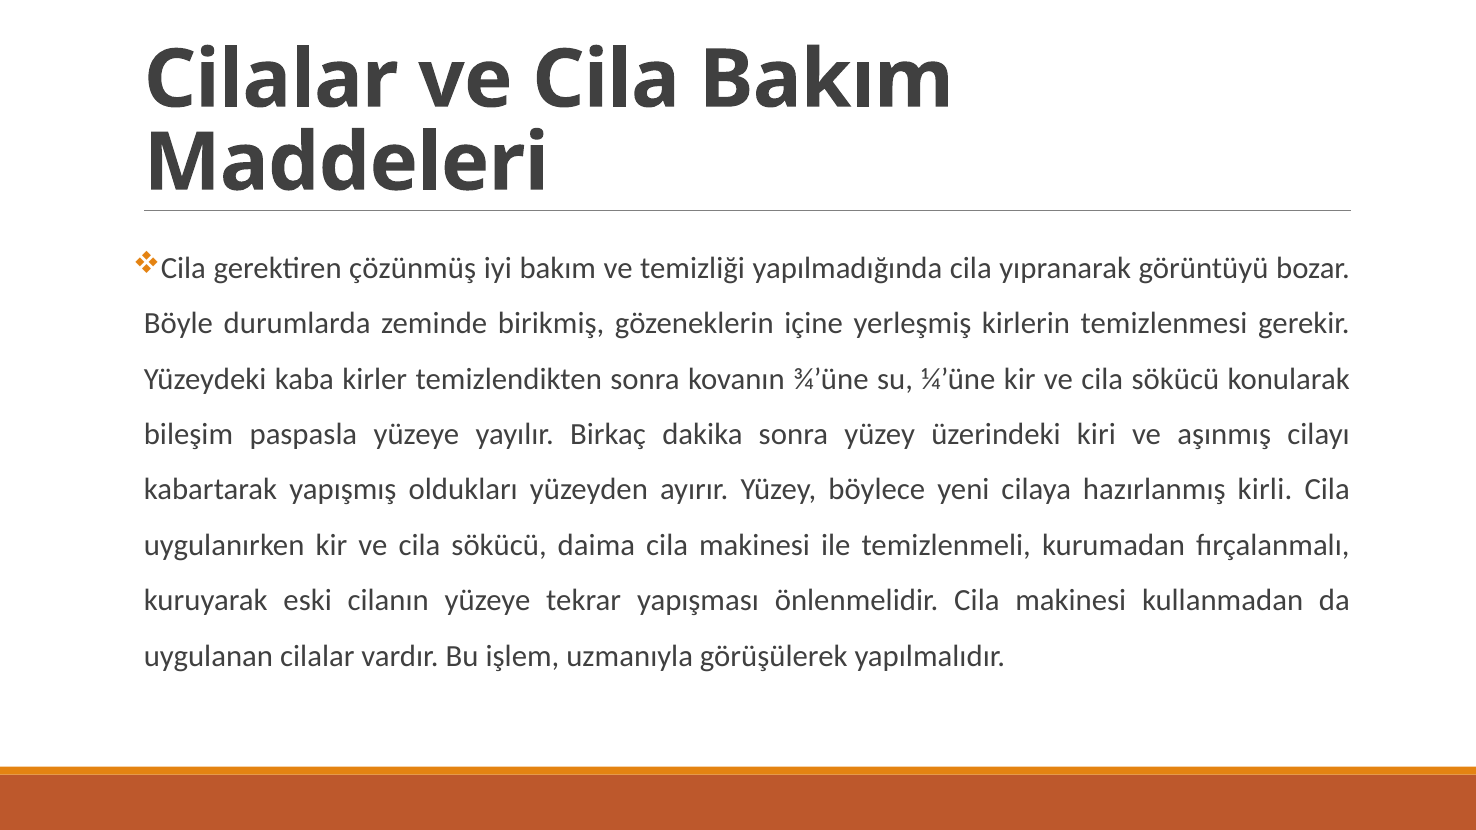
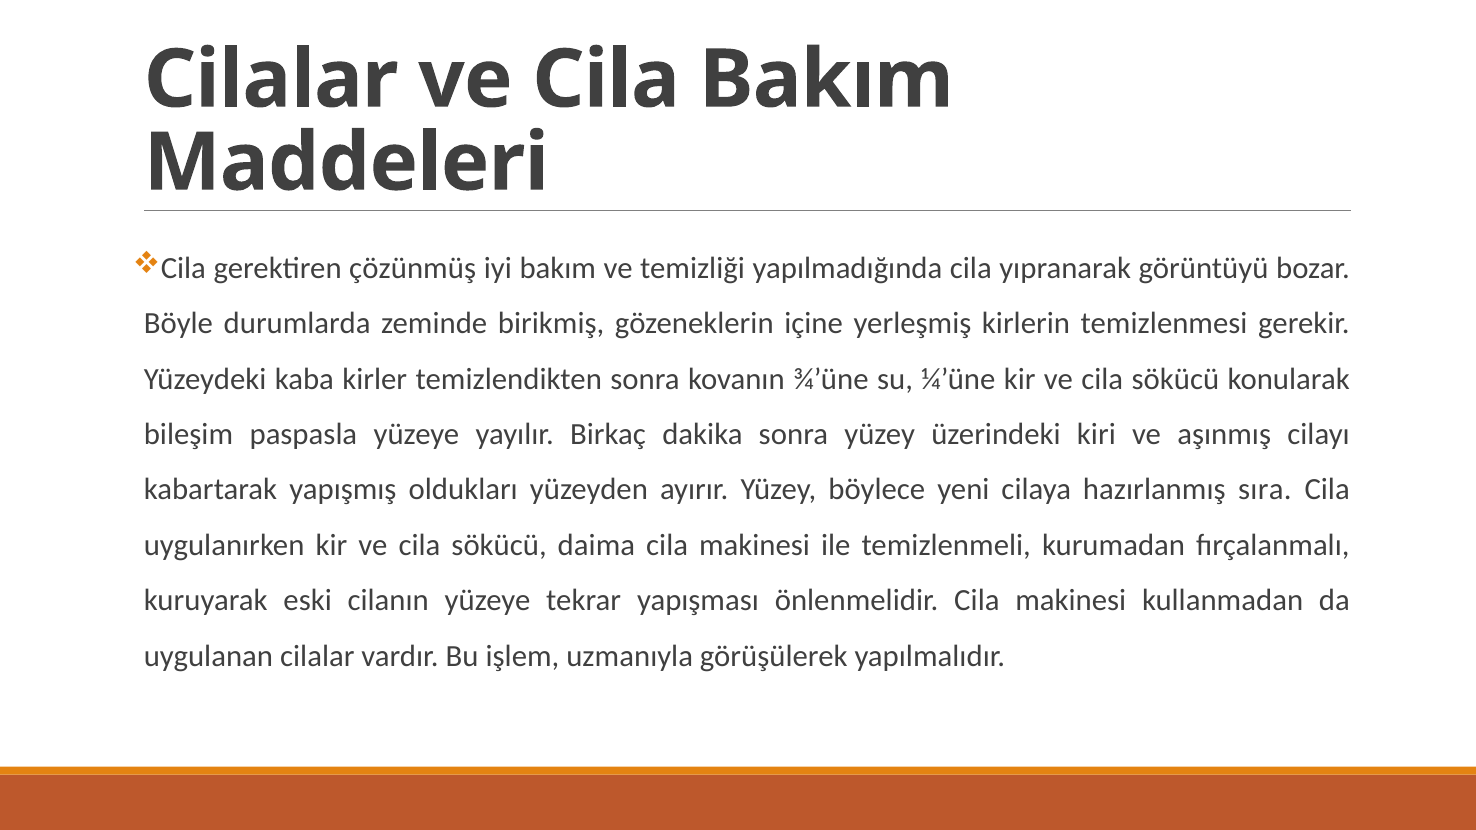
kirli: kirli -> sıra (1265, 490)
